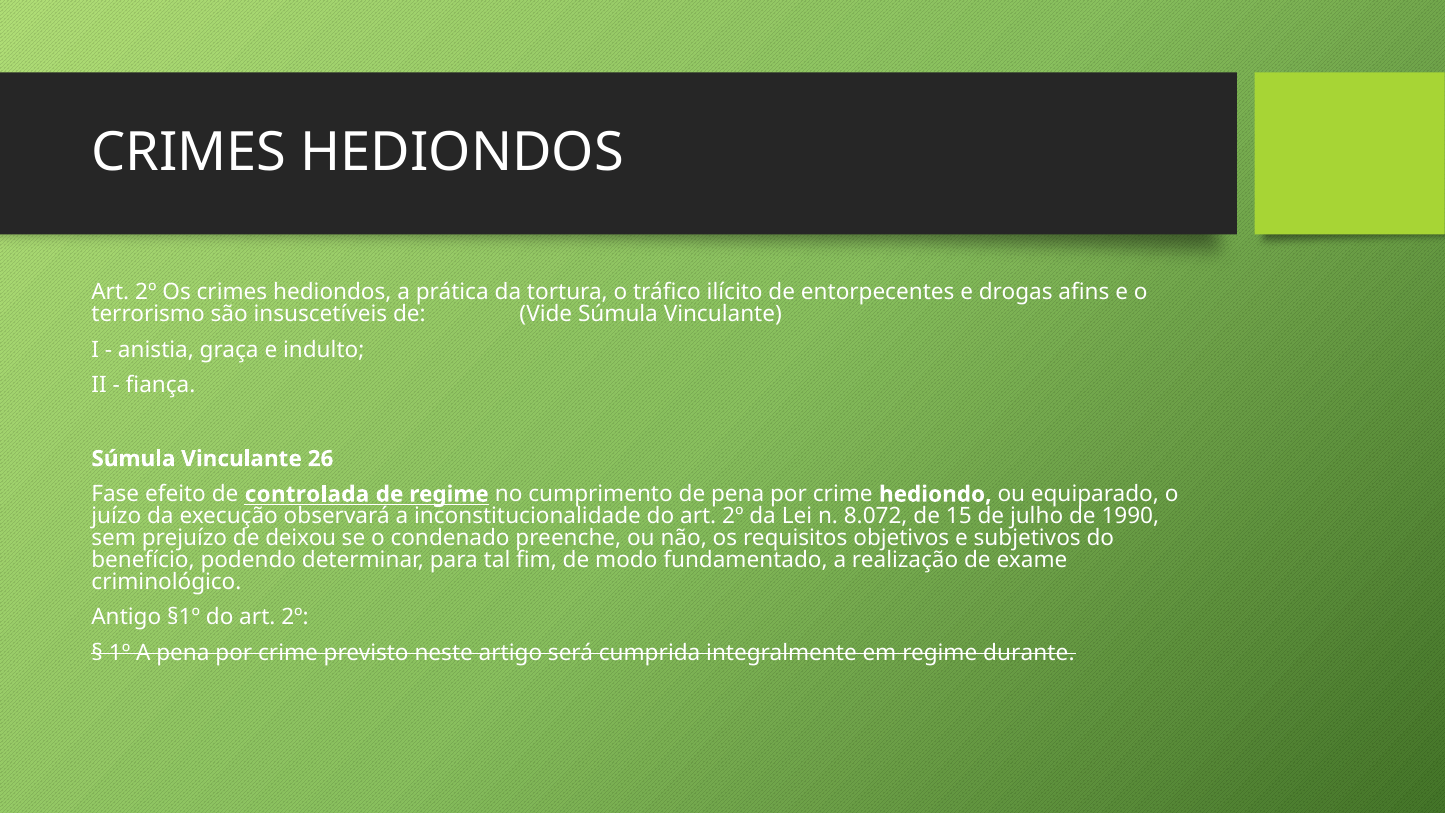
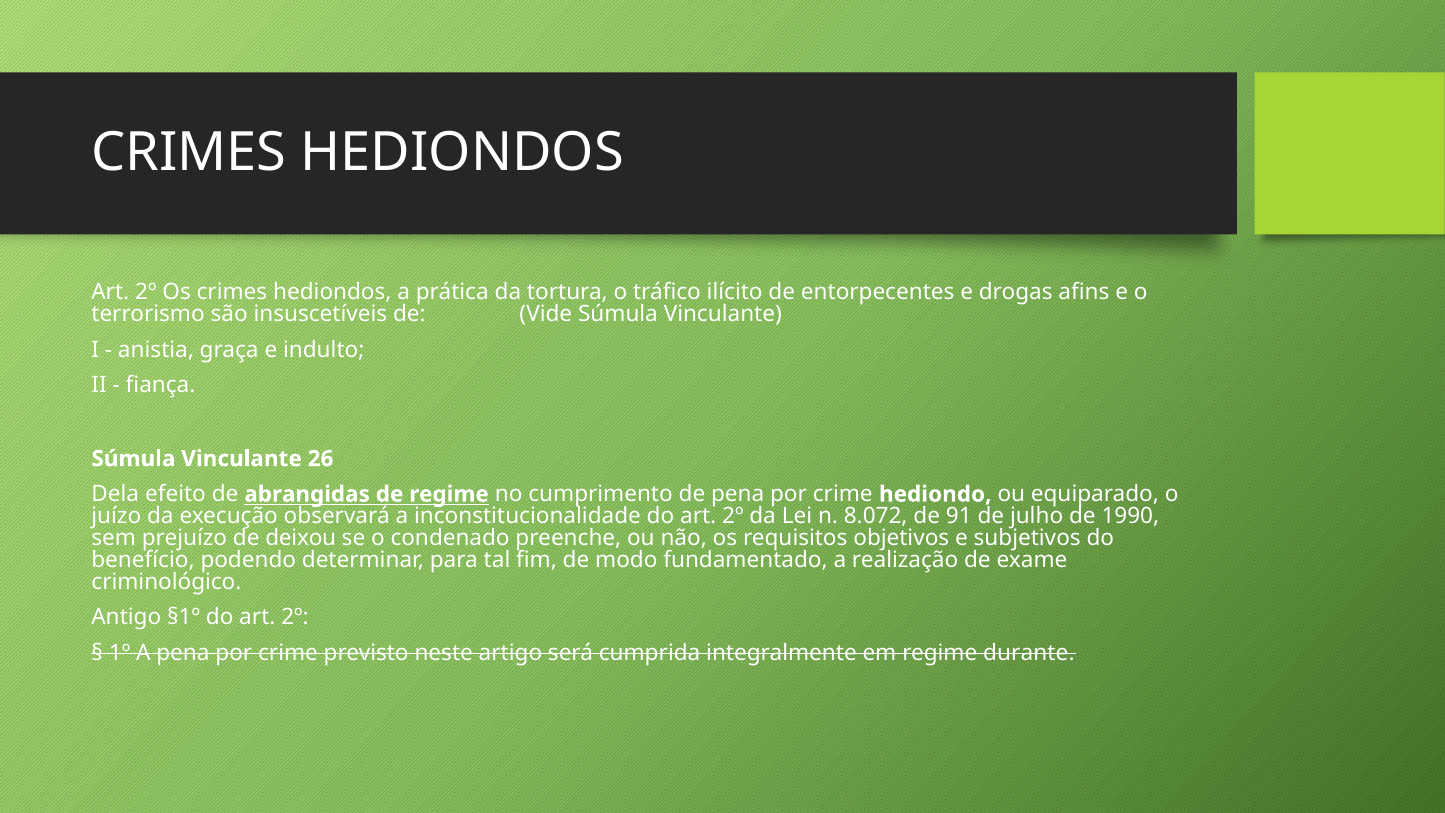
Fase: Fase -> Dela (115, 494)
controlada: controlada -> abrangidas (307, 494)
15: 15 -> 91 (959, 516)
